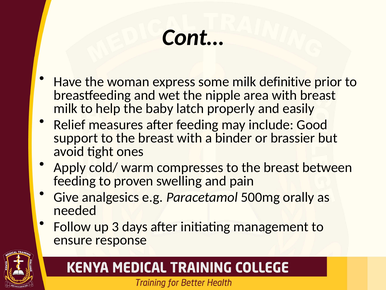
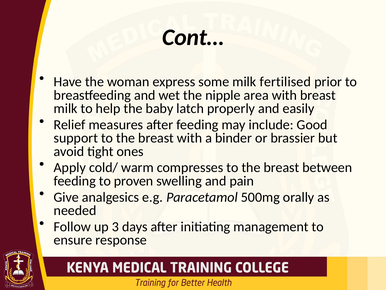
definitive: definitive -> fertilised (285, 82)
